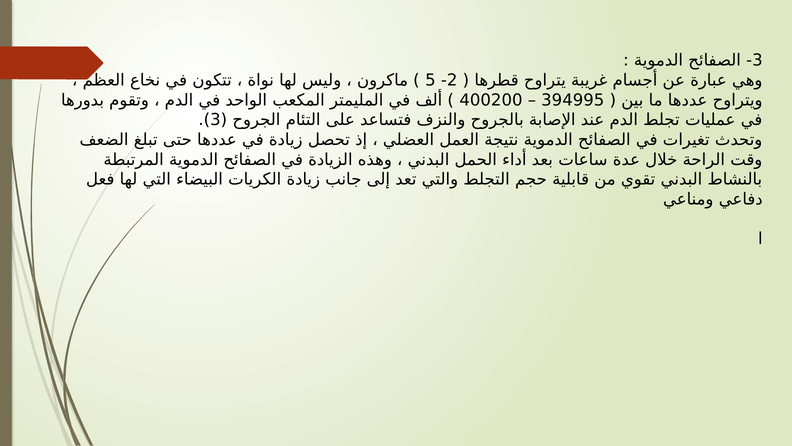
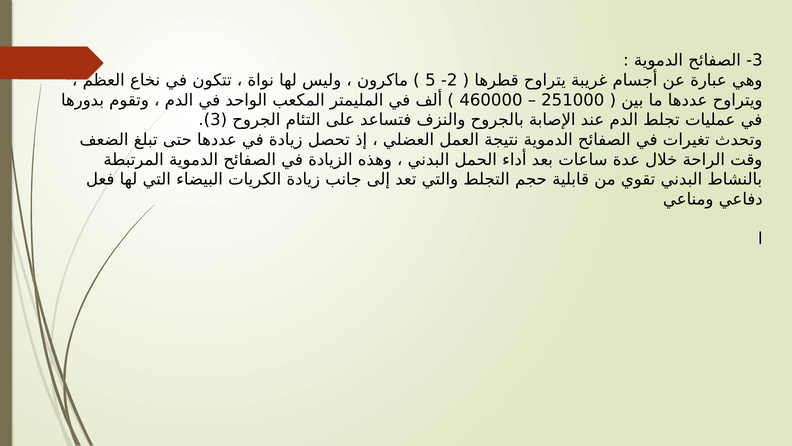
400200: 400200 -> 460000 (491, 100)
394995: 394995 -> 251000 (573, 100)
